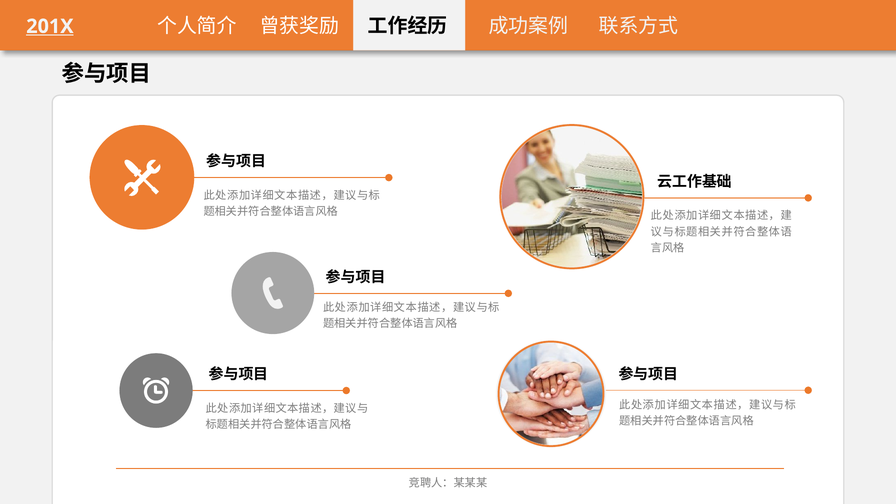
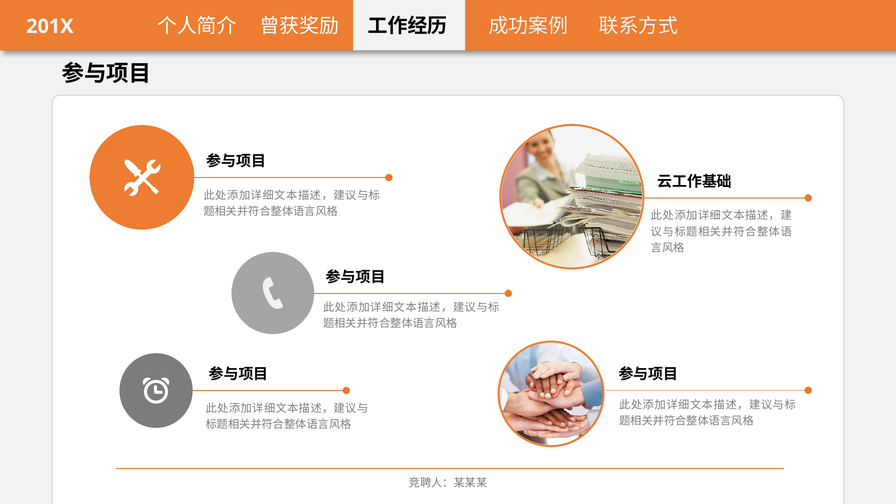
201X underline: present -> none (50, 26)
